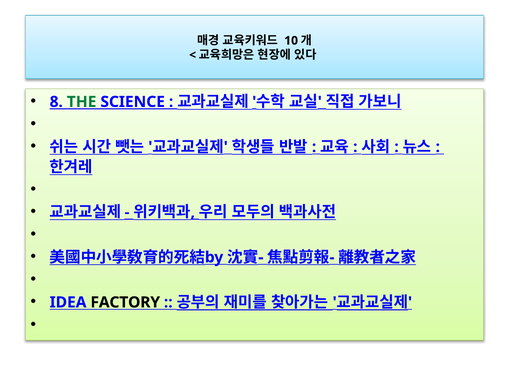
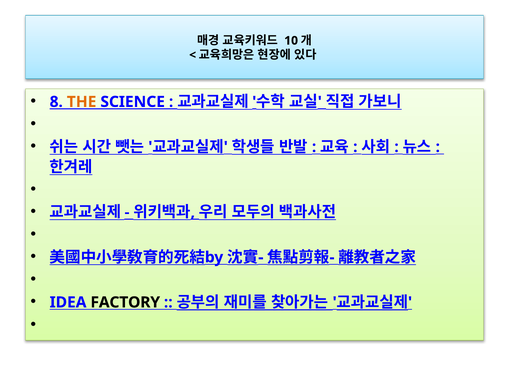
THE colour: green -> orange (82, 102)
